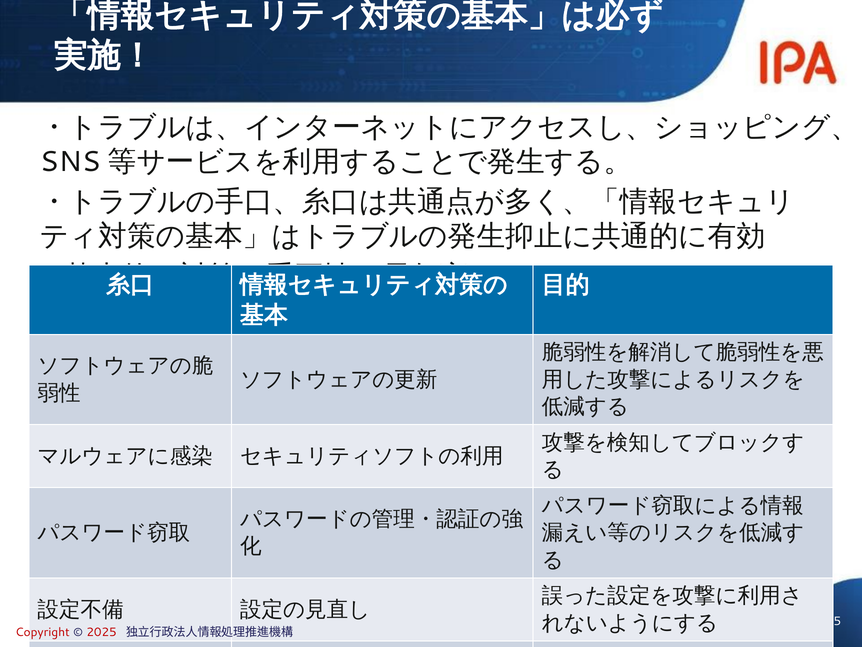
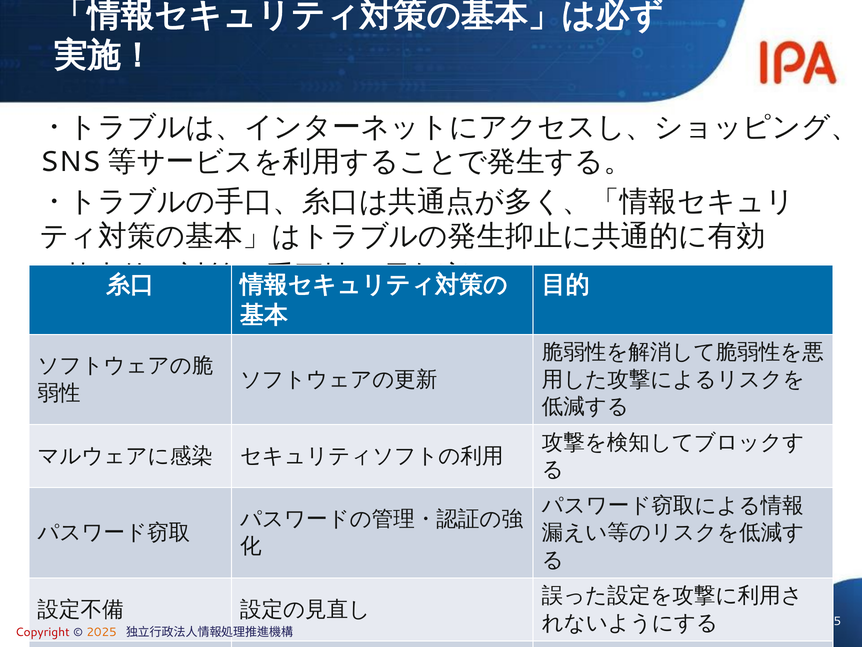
2025 colour: red -> orange (102, 632)
